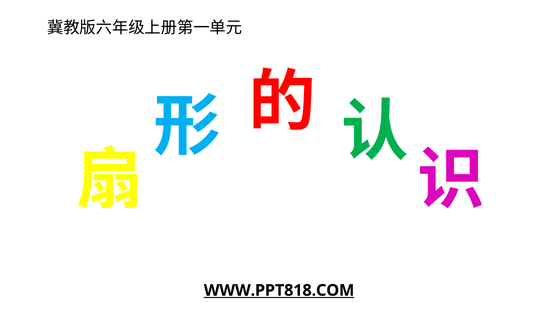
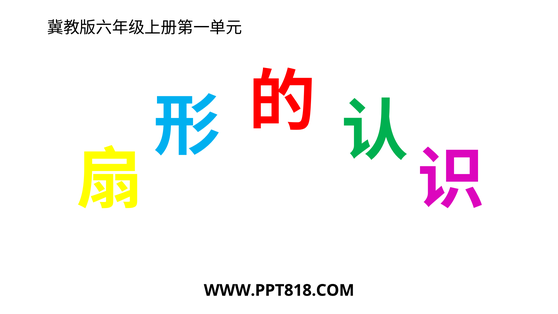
WWW.PPT818.COM underline: present -> none (279, 290)
